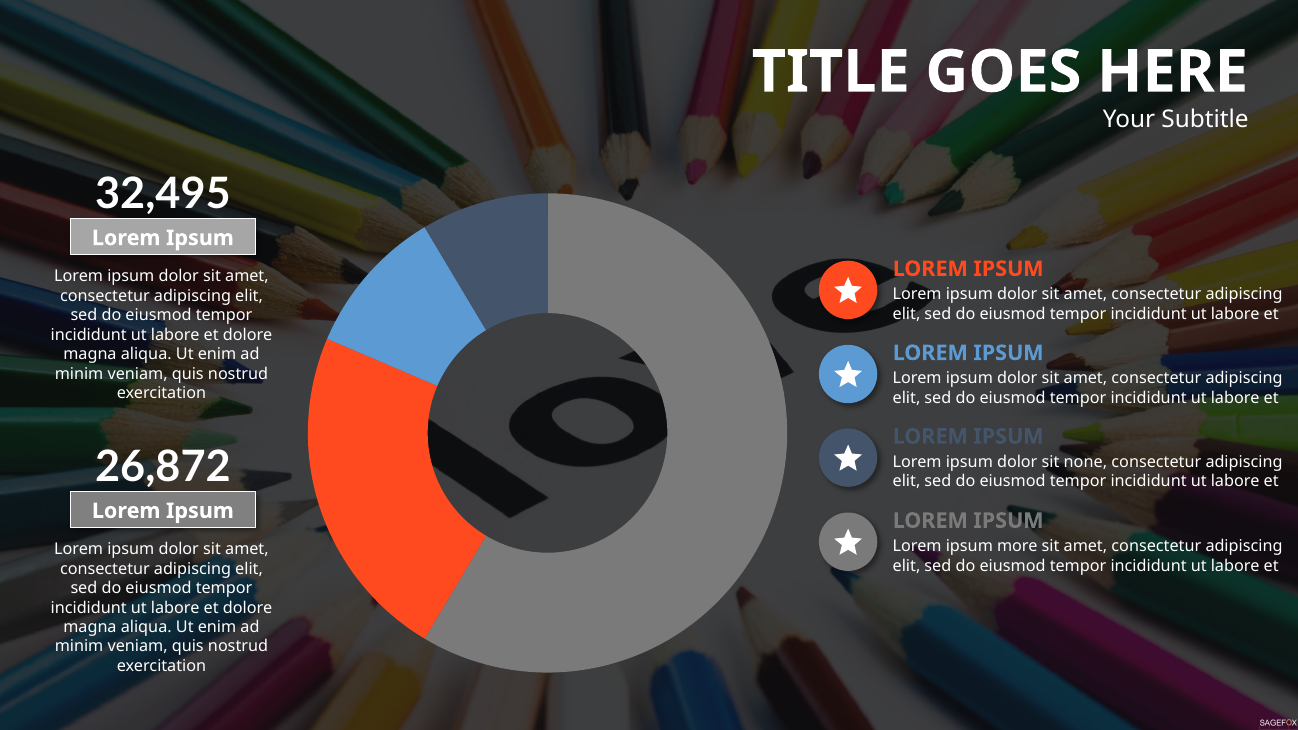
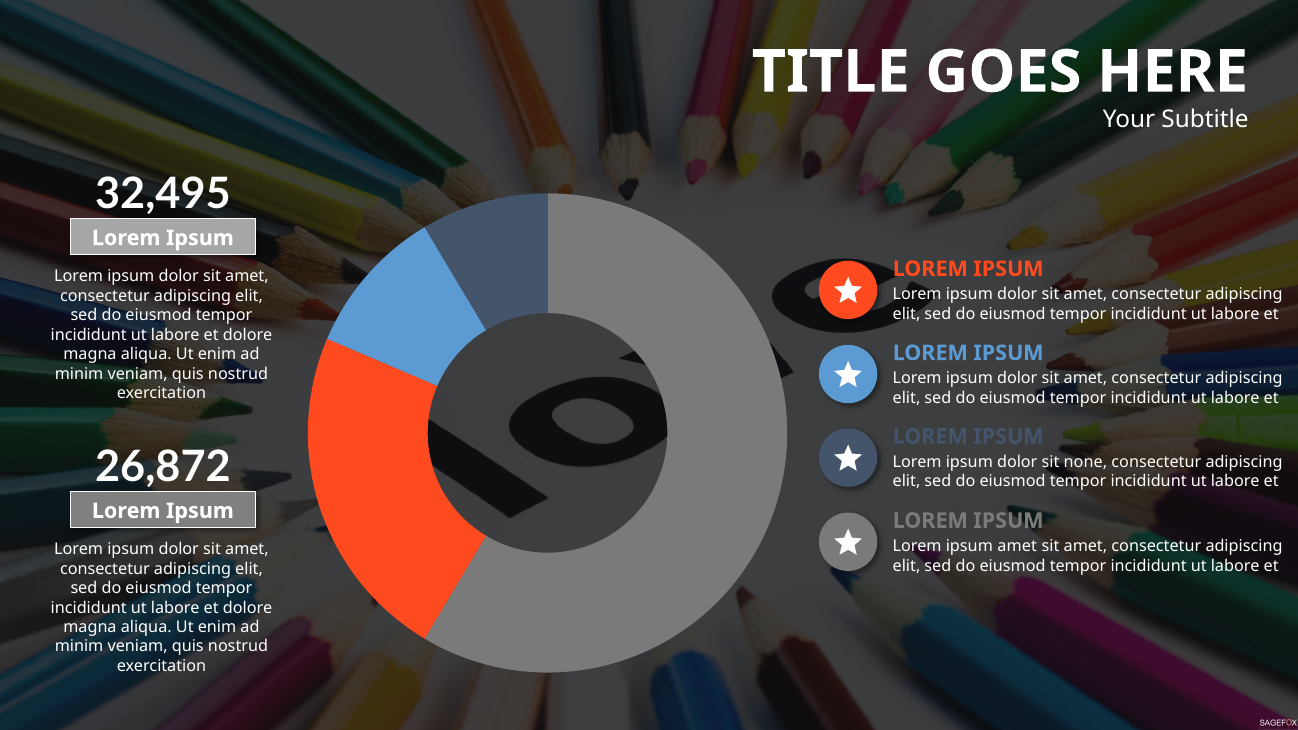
ipsum more: more -> amet (1017, 546)
